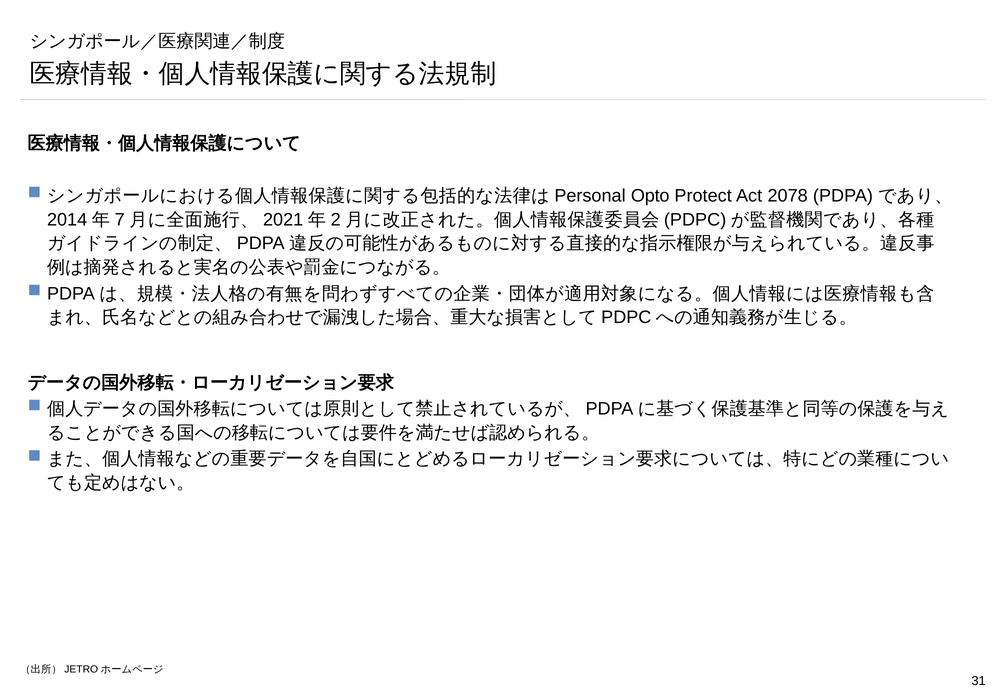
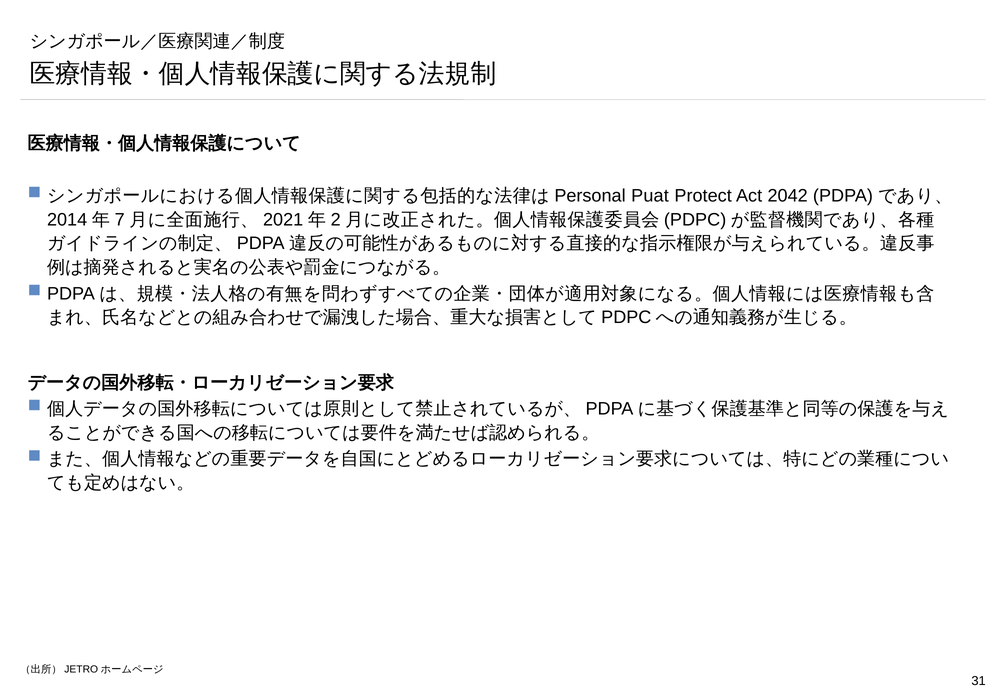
Opto: Opto -> Puat (650, 196)
2078: 2078 -> 2042 (788, 196)
